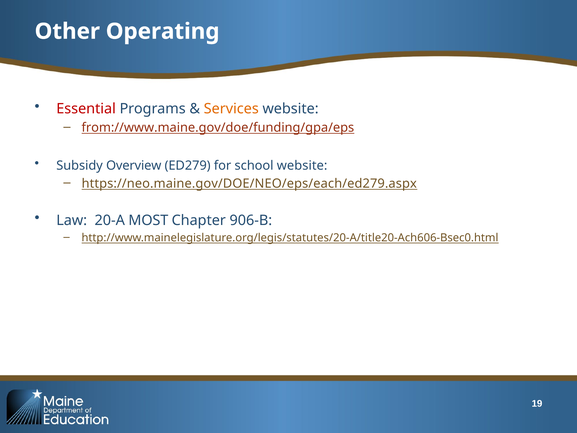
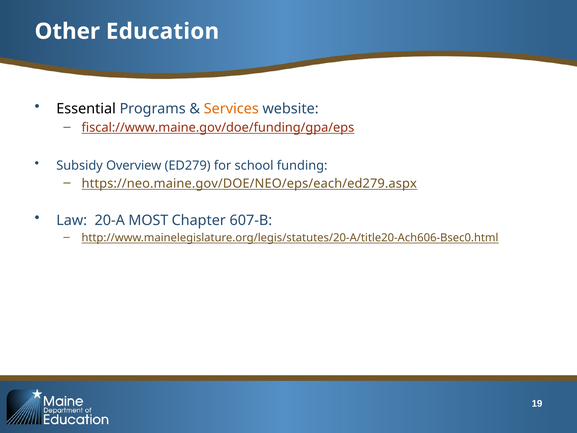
Operating: Operating -> Education (163, 31)
Essential colour: red -> black (86, 109)
from://www.maine.gov/doe/funding/gpa/eps: from://www.maine.gov/doe/funding/gpa/eps -> fiscal://www.maine.gov/doe/funding/gpa/eps (218, 128)
school website: website -> funding (302, 165)
906-B: 906-B -> 607-B (251, 220)
